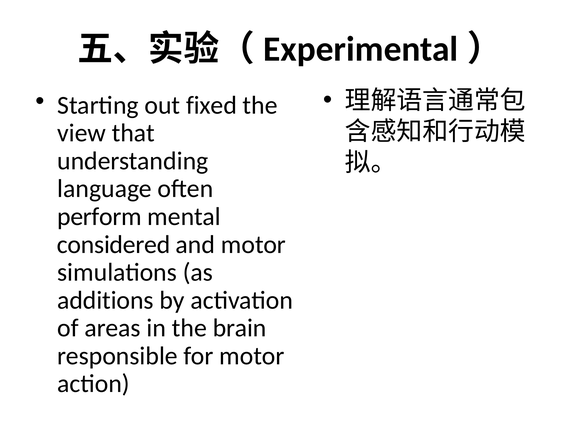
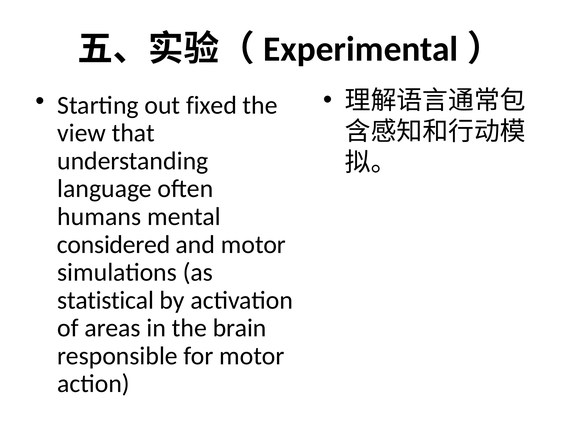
perform: perform -> humans (99, 217)
additions: additions -> statistical (106, 300)
